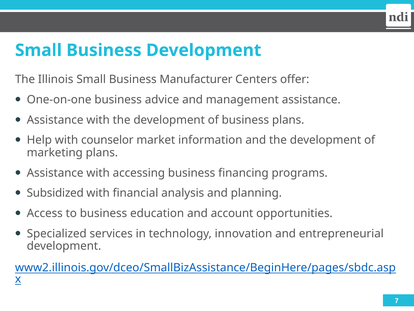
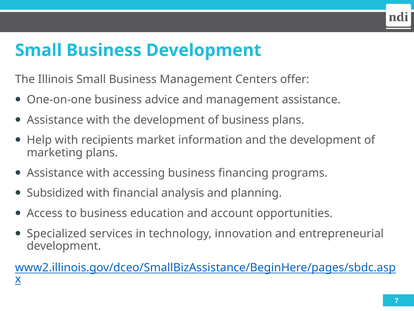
Business Manufacturer: Manufacturer -> Management (196, 79)
counselor: counselor -> recipients (107, 140)
